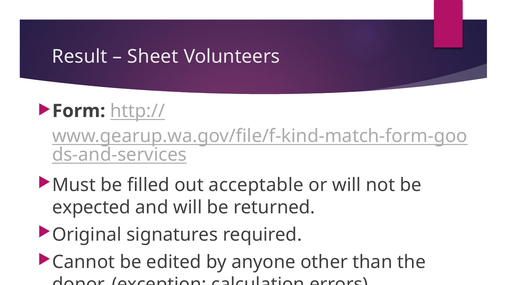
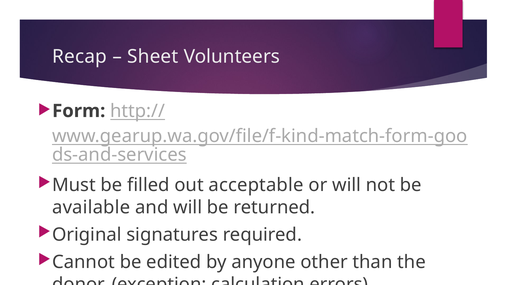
Result: Result -> Recap (80, 57)
expected: expected -> available (91, 207)
